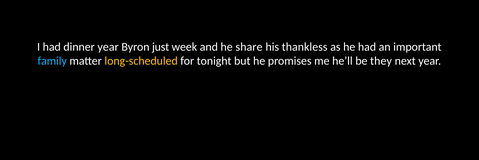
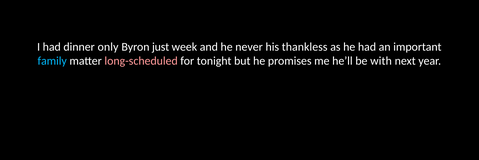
dinner year: year -> only (108, 47)
share: share -> never (249, 47)
long-scheduled colour: yellow -> pink (141, 61)
they: they -> with (381, 61)
